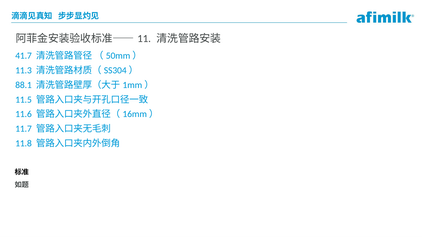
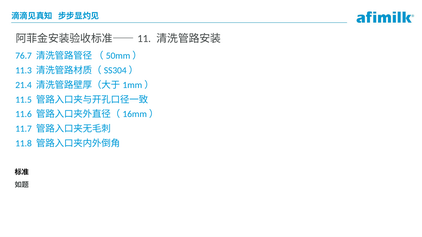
41.7: 41.7 -> 76.7 (24, 56)
88.1: 88.1 -> 21.4 (24, 85)
